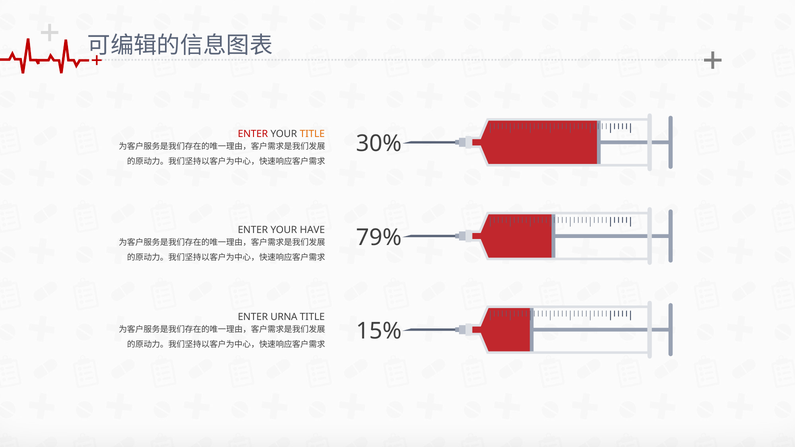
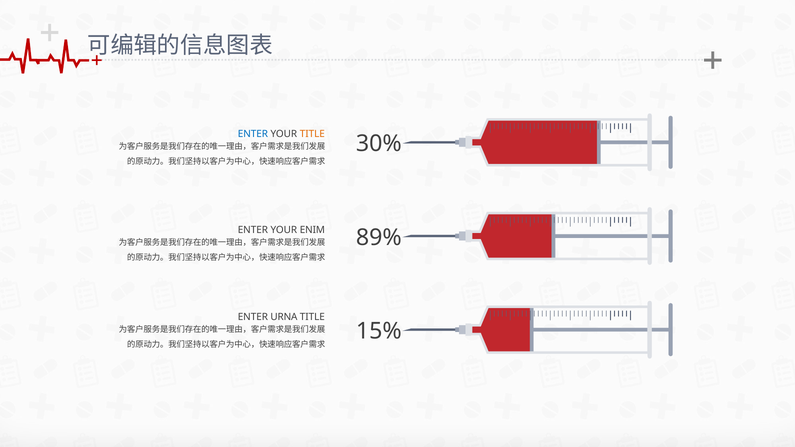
ENTER colour: red -> blue (253, 134)
HAVE: HAVE -> ENIM (312, 230)
79%: 79% -> 89% (379, 237)
